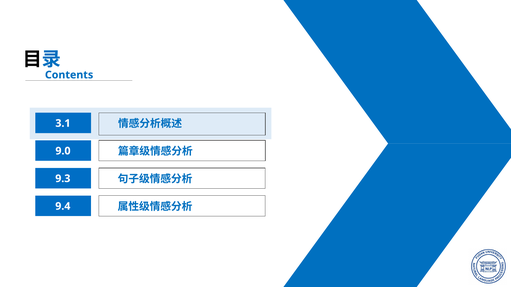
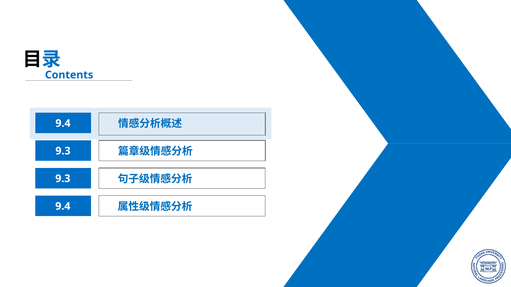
3.1: 3.1 -> 9.4 (63, 123)
9.0: 9.0 -> 9.3 (63, 151)
